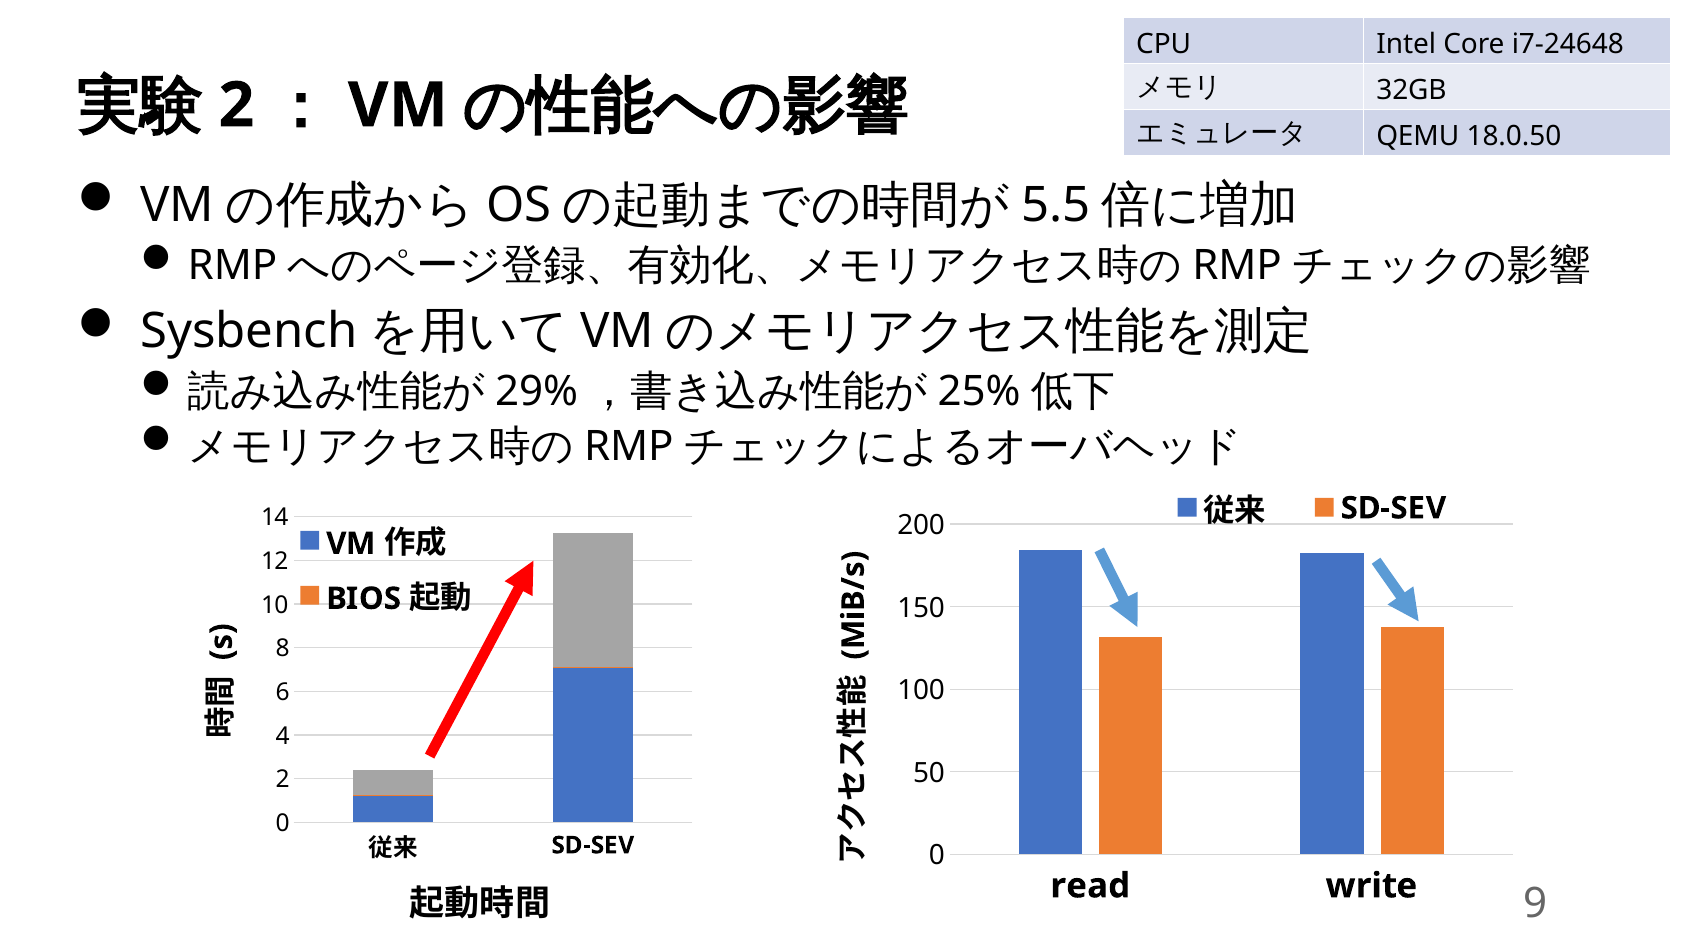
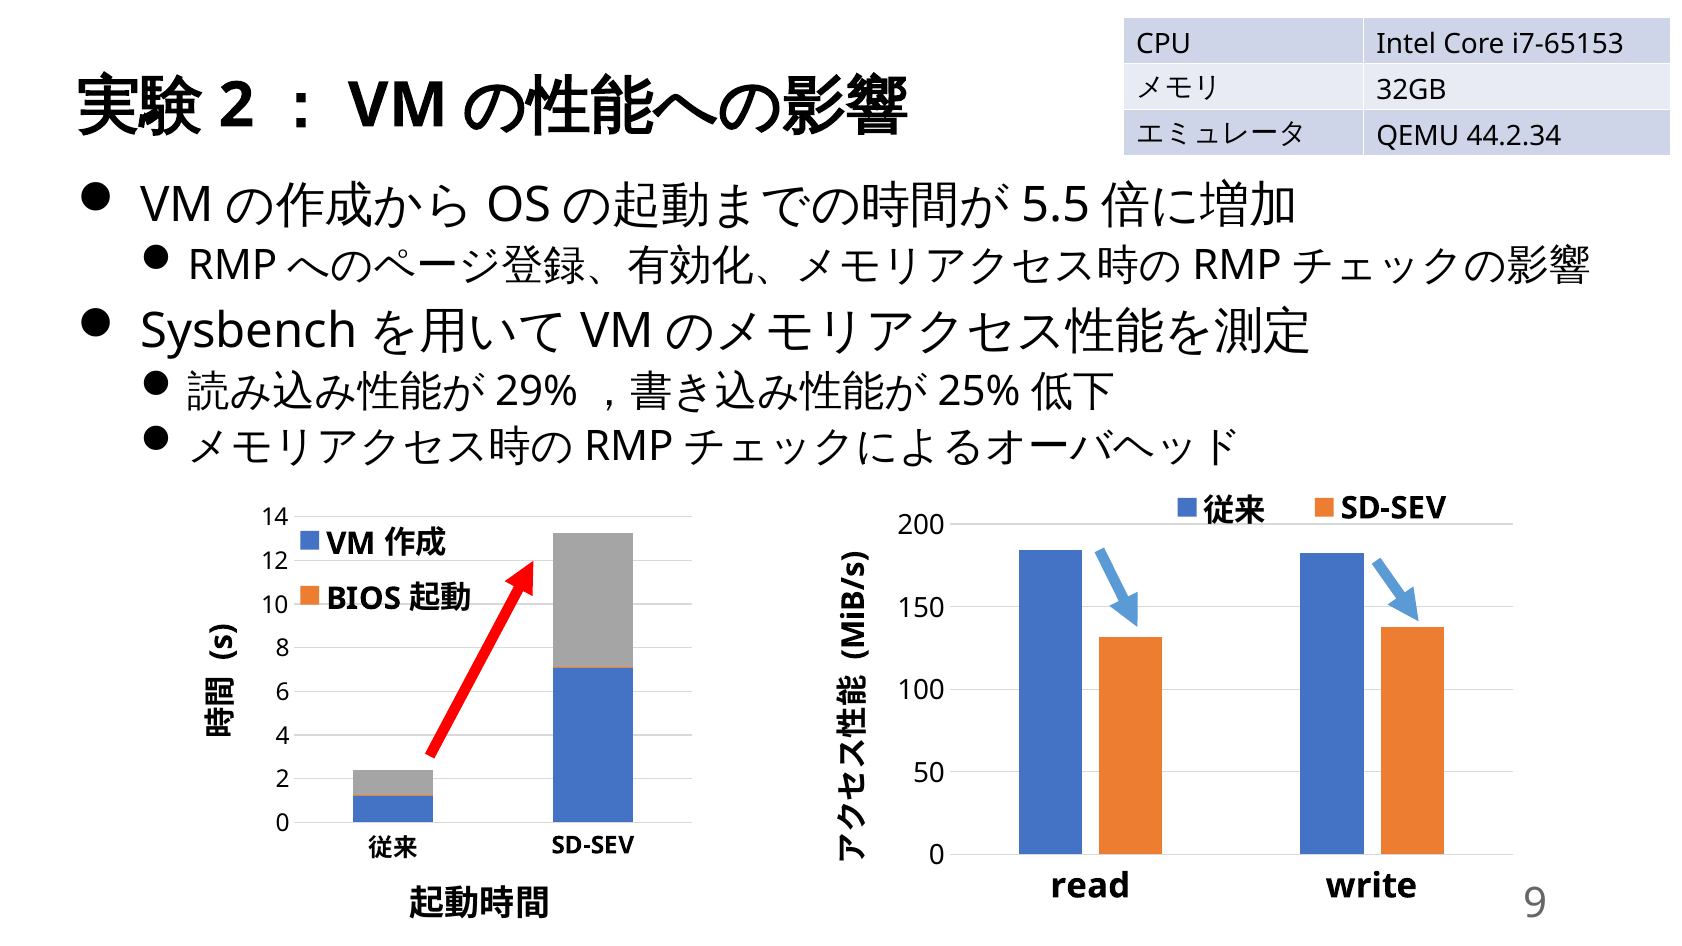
i7-24648: i7-24648 -> i7-65153 (1568, 44)
18.0.50: 18.0.50 -> 44.2.34 (1514, 136)
